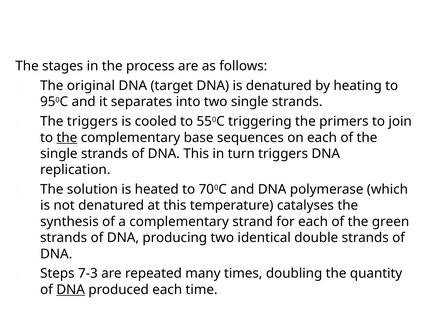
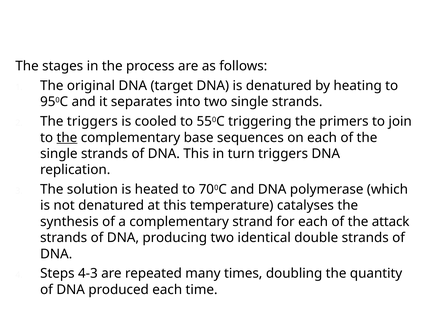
green: green -> attack (391, 222)
7-3: 7-3 -> 4-3 (88, 273)
DNA underline: present -> none (71, 290)
